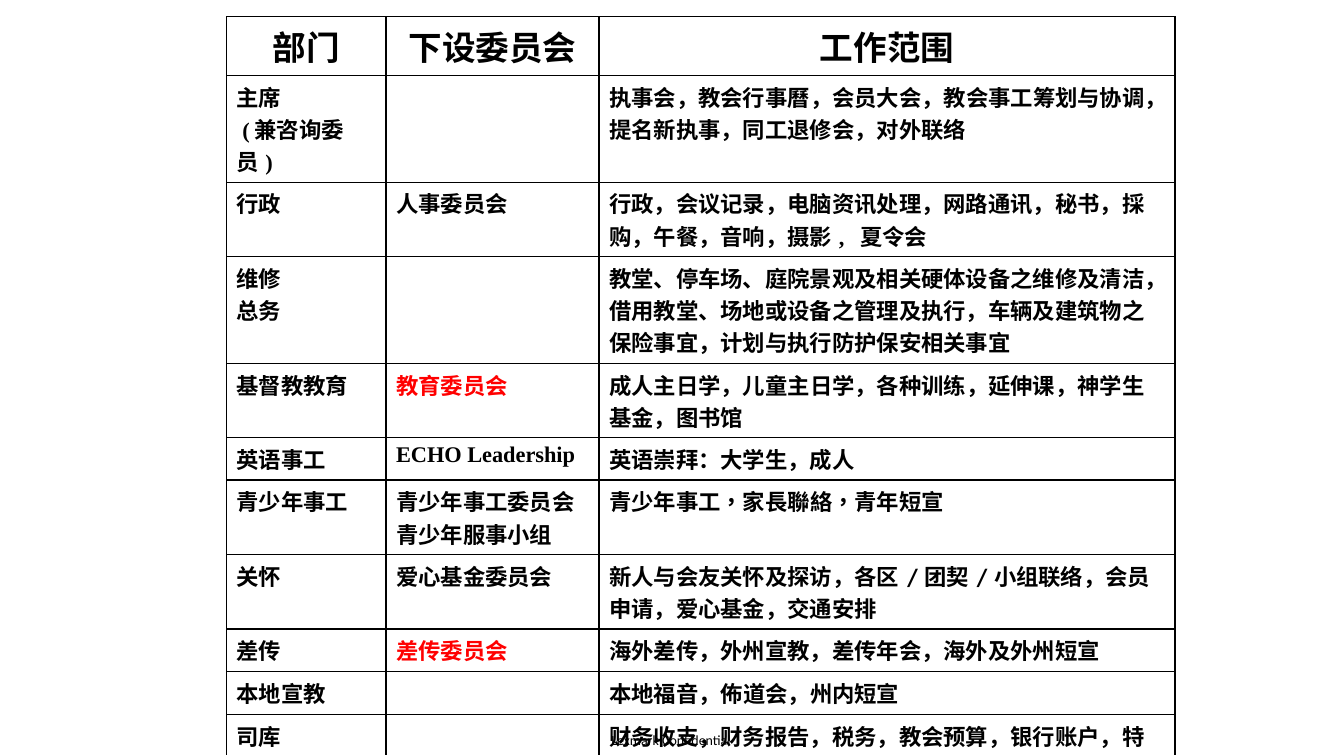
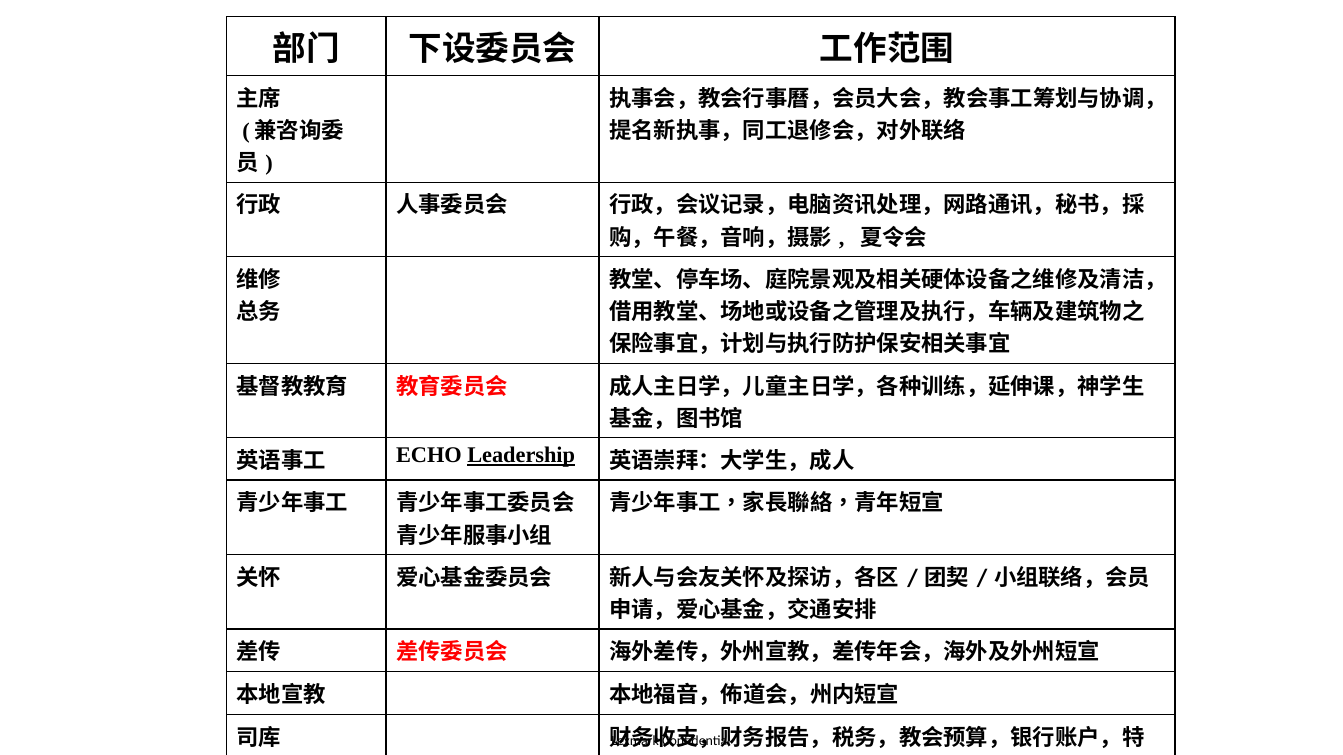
Leadership underline: none -> present (521, 456)
